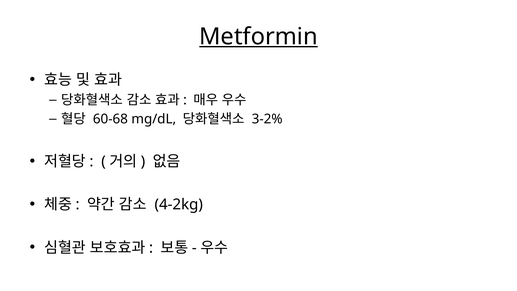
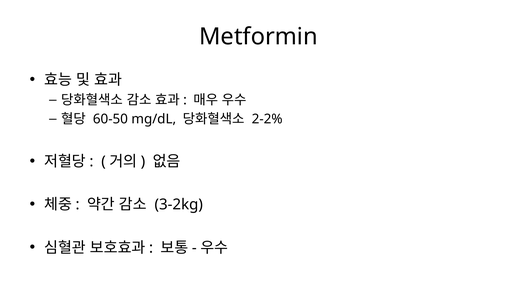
Metformin underline: present -> none (258, 37)
60-68: 60-68 -> 60-50 (110, 119)
3-2%: 3-2% -> 2-2% (267, 119)
4-2kg: 4-2kg -> 3-2kg (179, 204)
